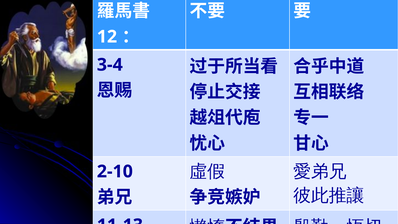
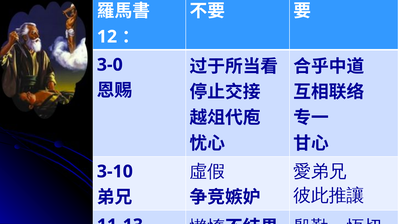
3-4: 3-4 -> 3-0 (110, 65)
2-10: 2-10 -> 3-10 (115, 171)
